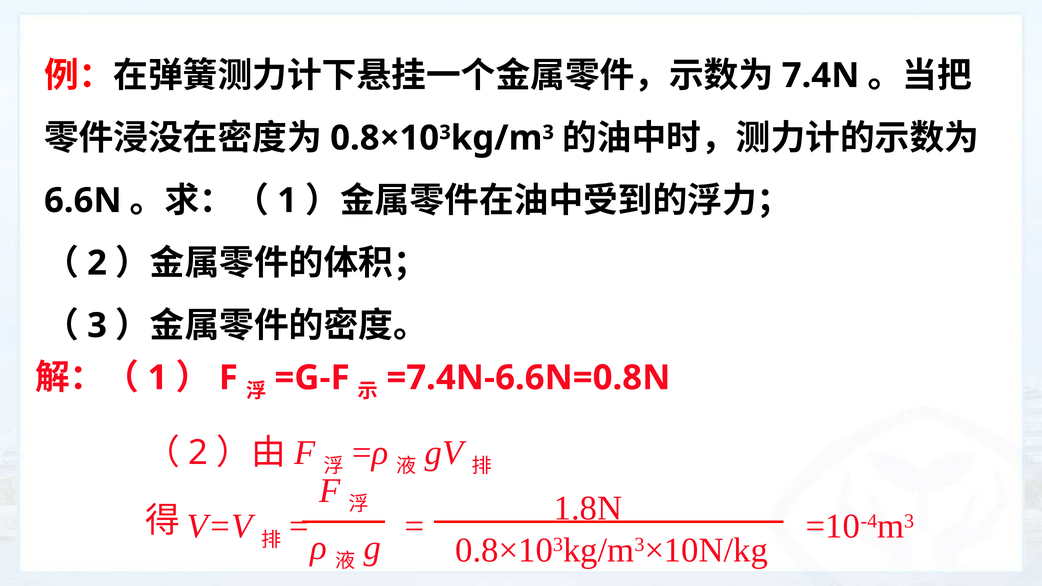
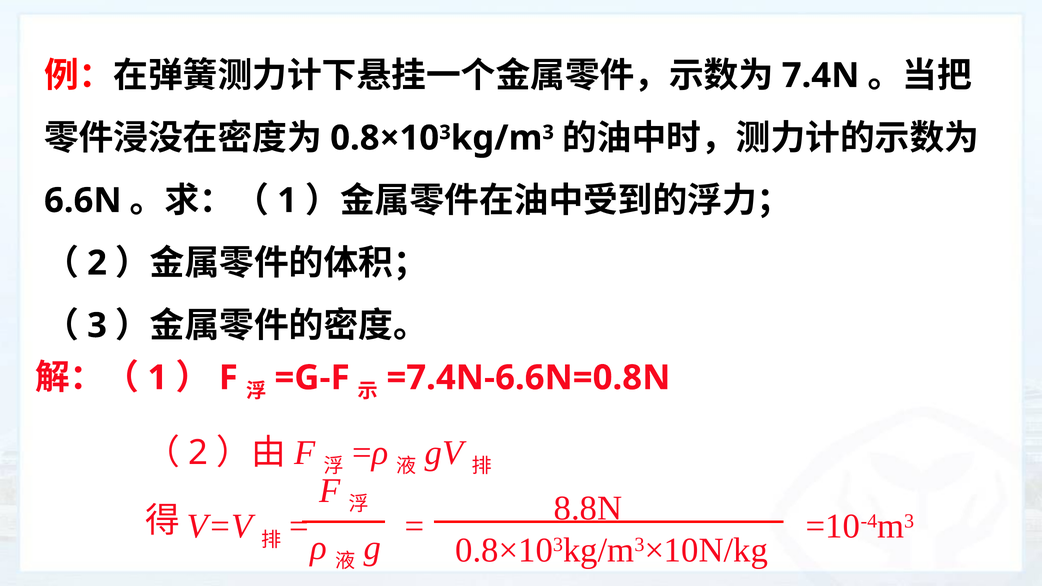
1.8N: 1.8N -> 8.8N (588, 508)
